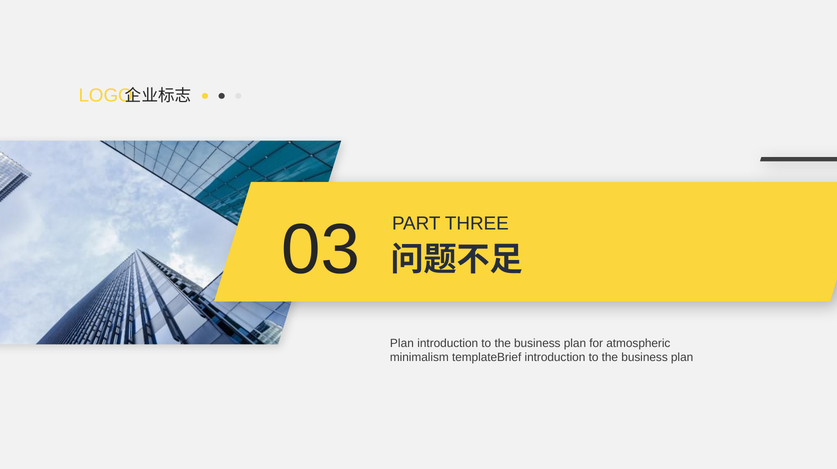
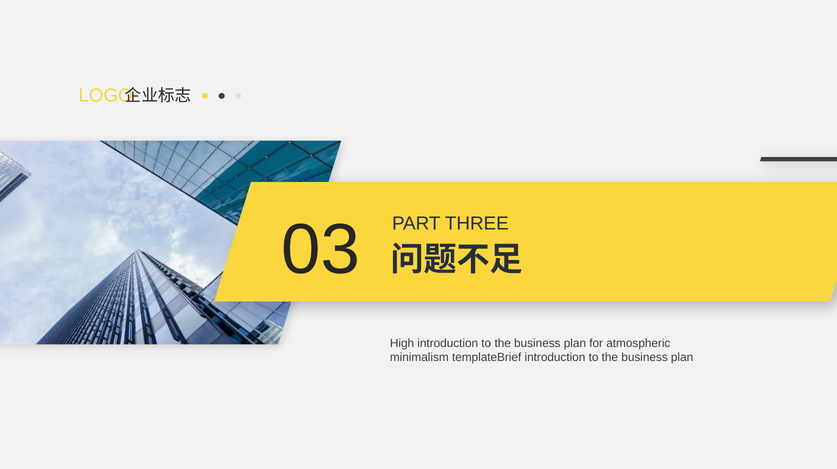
Plan: Plan -> High (402, 343)
